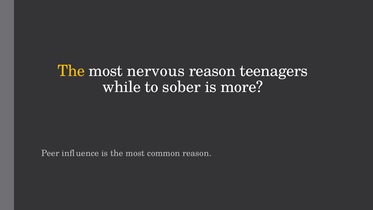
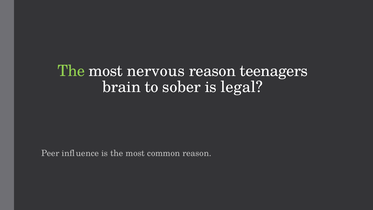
The colour: yellow -> light green (71, 71)
while: while -> brain (122, 87)
more: more -> legal (242, 87)
